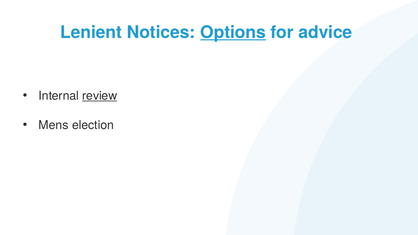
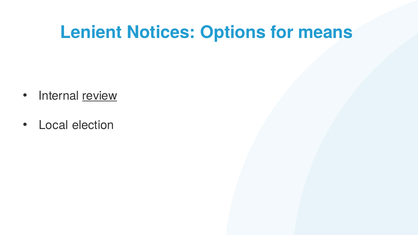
Options underline: present -> none (233, 32)
advice: advice -> means (325, 32)
Mens: Mens -> Local (54, 125)
